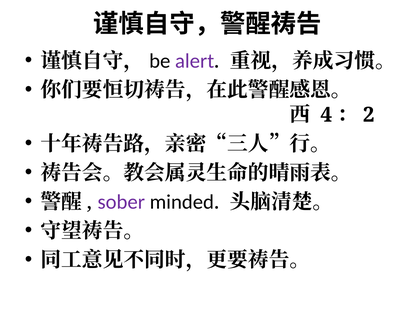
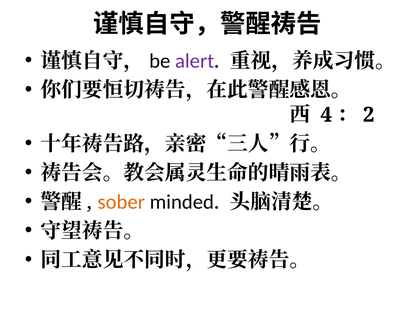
sober colour: purple -> orange (121, 202)
